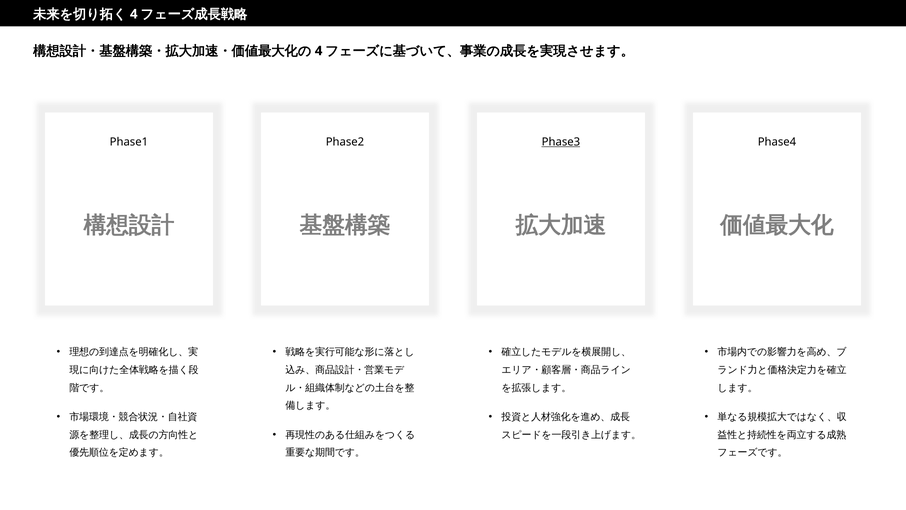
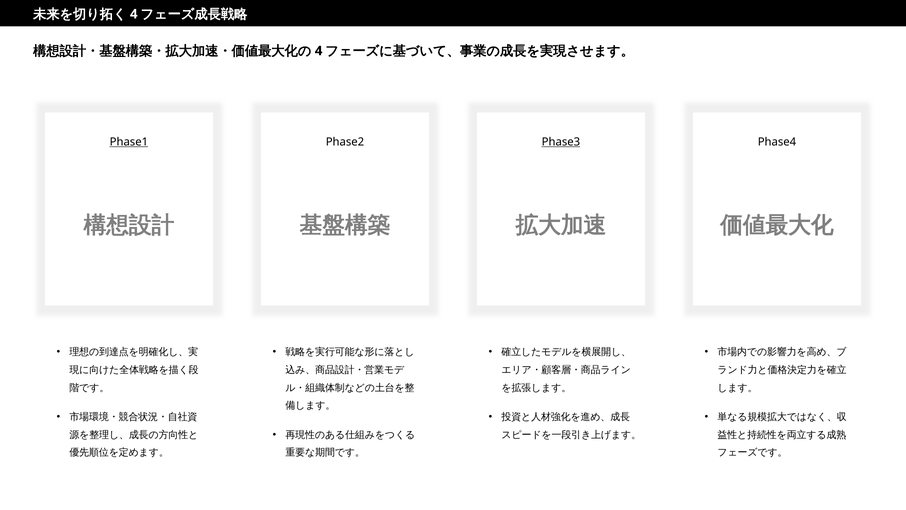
Phase1 underline: none -> present (129, 142)
